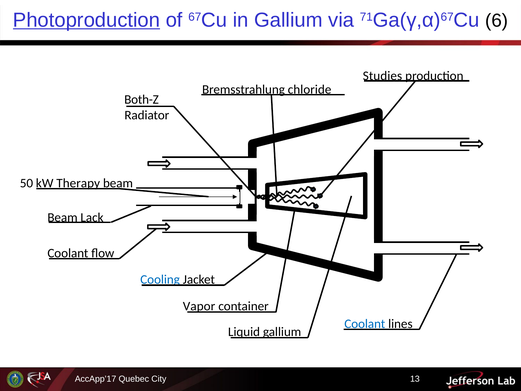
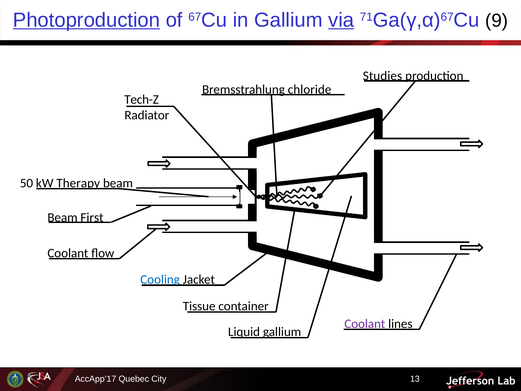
via underline: none -> present (341, 20)
6: 6 -> 9 (497, 21)
Both-Z: Both-Z -> Tech-Z (142, 100)
Lack: Lack -> First (92, 217)
Vapor: Vapor -> Tissue (199, 306)
Coolant colour: blue -> purple (365, 324)
